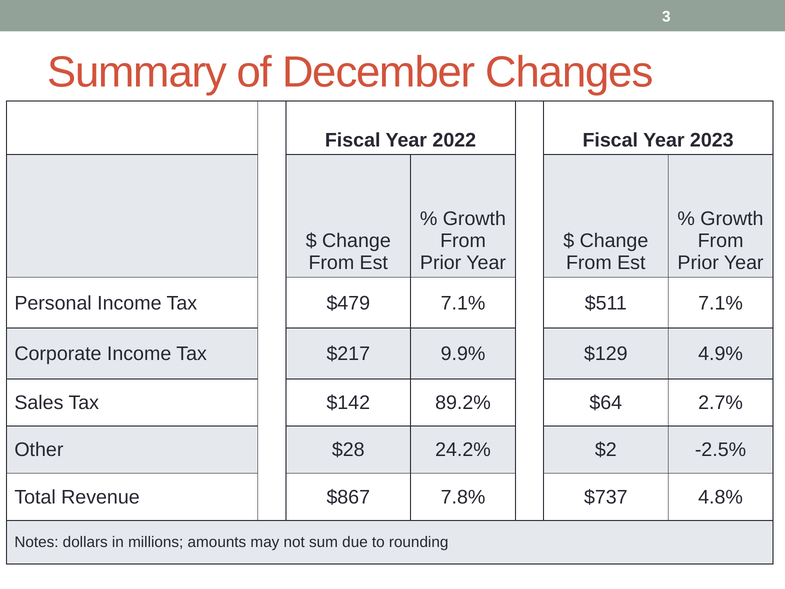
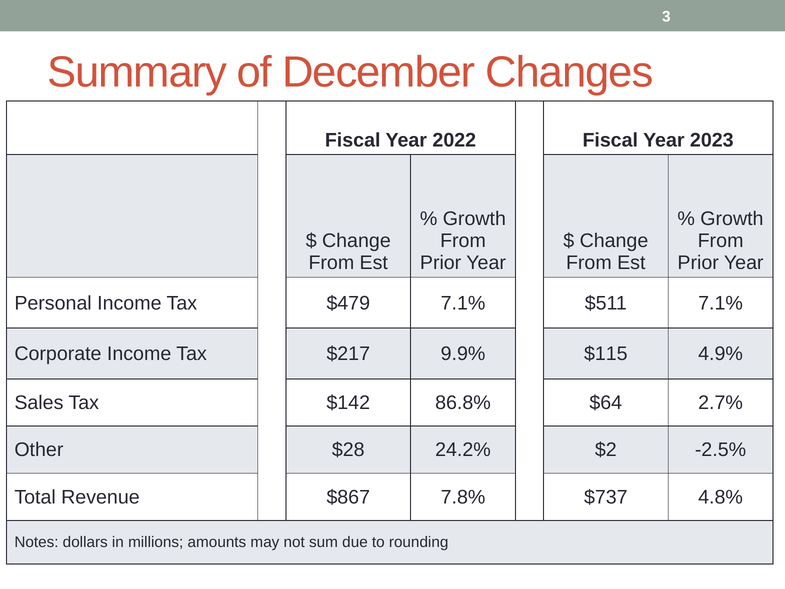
$129: $129 -> $115 (606, 354)
89.2%: 89.2% -> 86.8% (463, 403)
